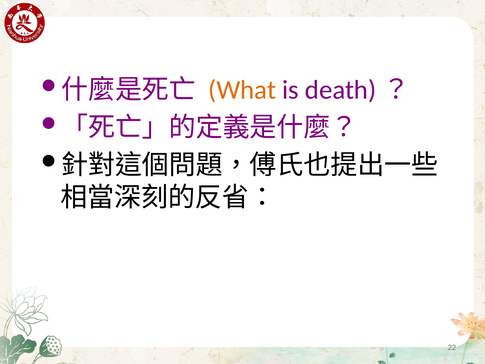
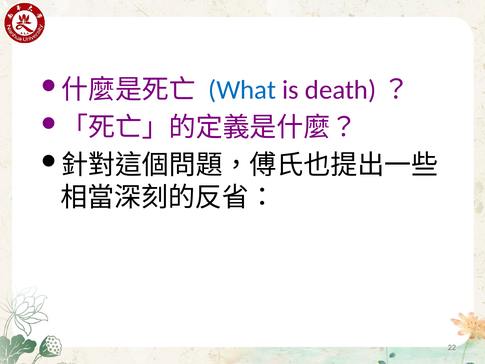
What colour: orange -> blue (242, 90)
